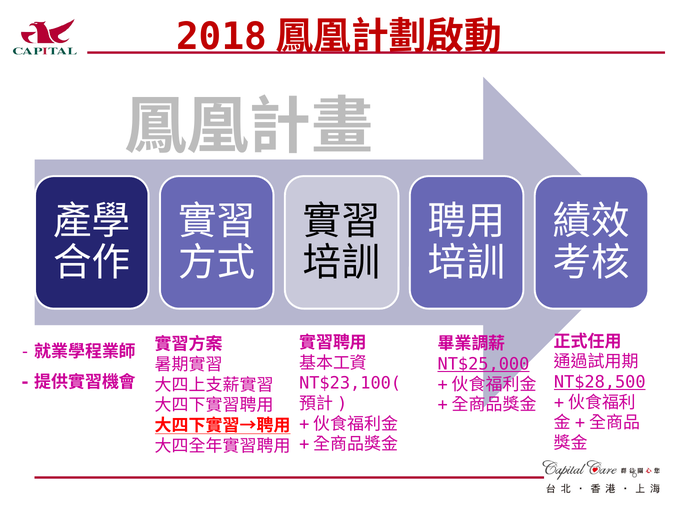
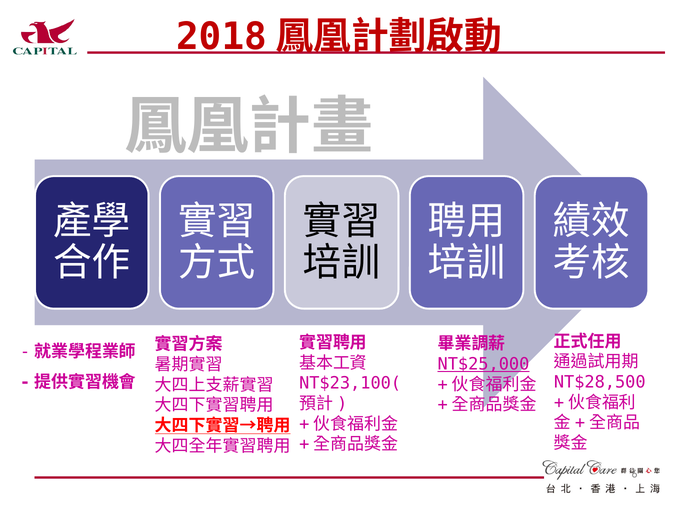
NT$28,500 underline: present -> none (600, 382)
